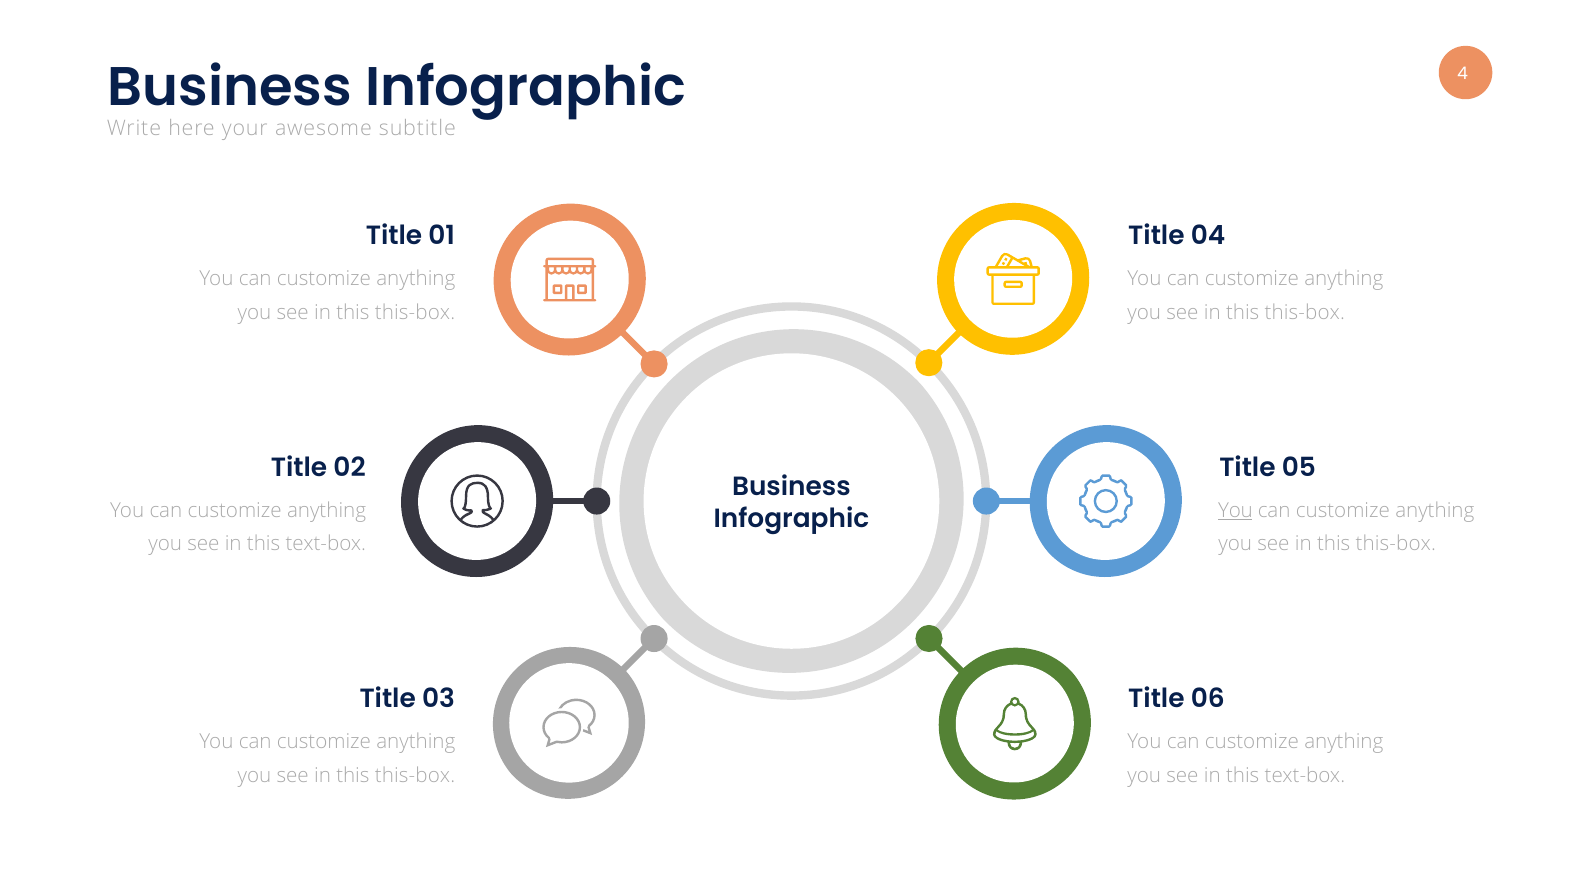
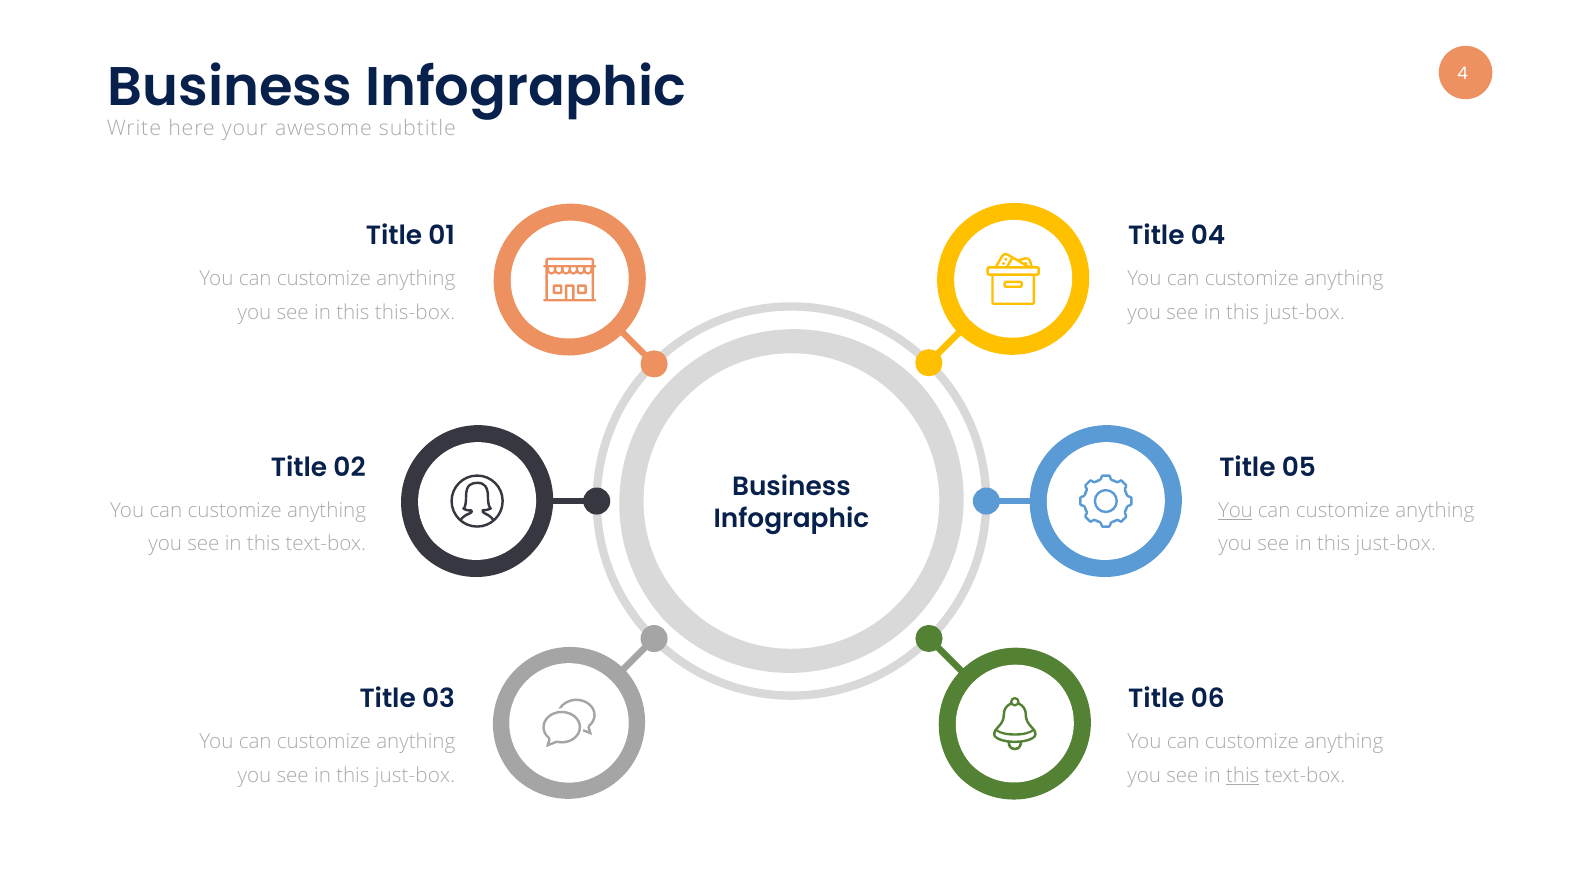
this-box: this-box -> just-box (1305, 313)
this-box: this-box -> just-box (1396, 545)
this-box: this-box -> just-box (415, 776)
this underline: none -> present (1243, 776)
